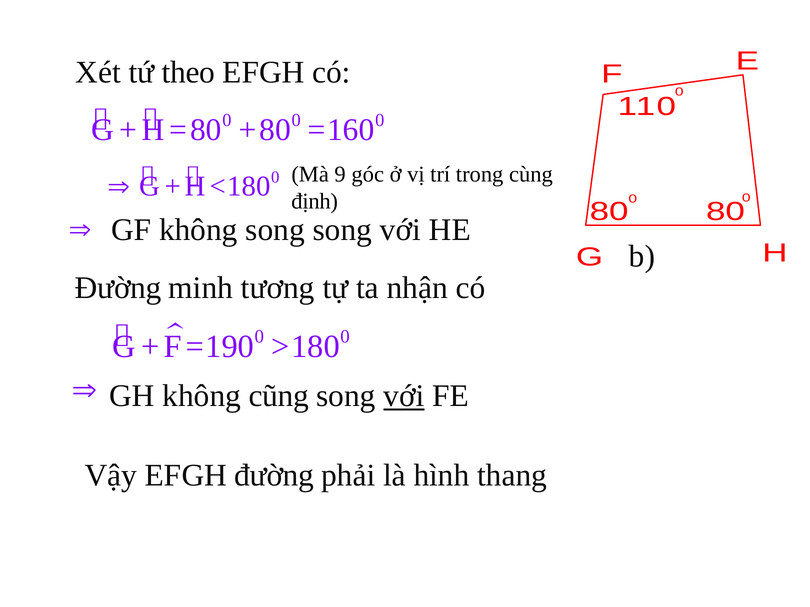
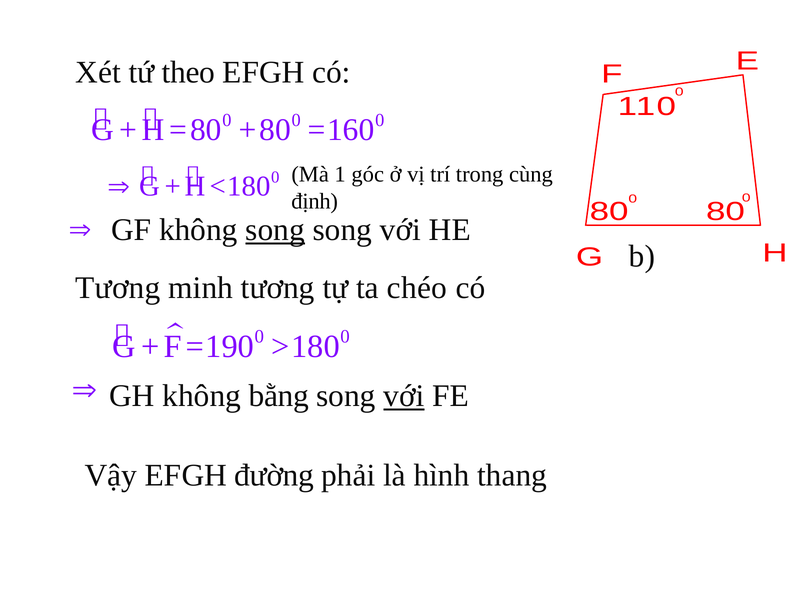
9: 9 -> 1 (340, 174)
song underline: none -> present (275, 230)
Đường: Đường -> Tương (118, 288)
nhận: nhận -> chéo (417, 288)
cũng: cũng -> bằng (279, 396)
